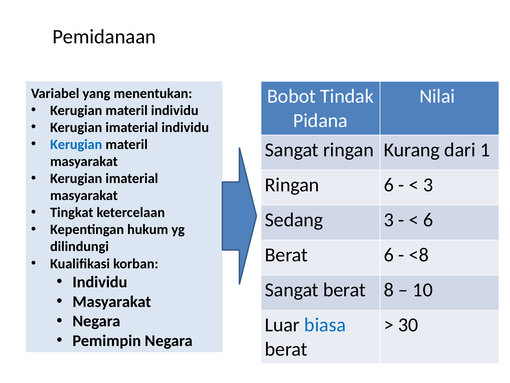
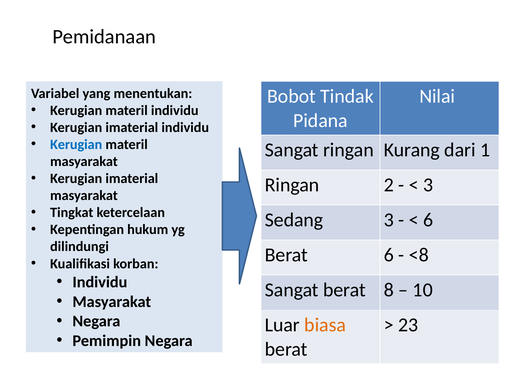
Ringan 6: 6 -> 2 (389, 185)
biasa colour: blue -> orange (325, 325)
30: 30 -> 23 (408, 325)
